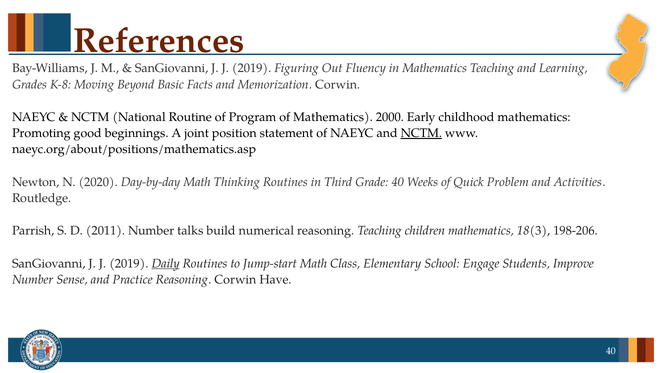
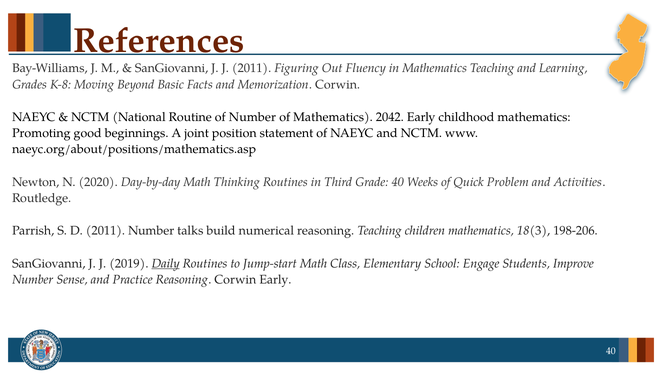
2019: 2019 -> 2011 (252, 68)
of Program: Program -> Number (252, 117)
2000: 2000 -> 2042 (390, 117)
NCTM underline: present -> none (421, 133)
Corwin Have: Have -> Early (275, 279)
